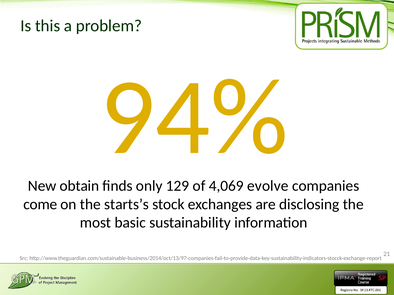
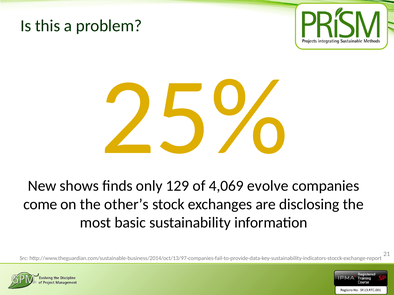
94%: 94% -> 25% (194, 118)
obtain: obtain -> shows (79, 186)
starts’s: starts’s -> other’s (126, 205)
